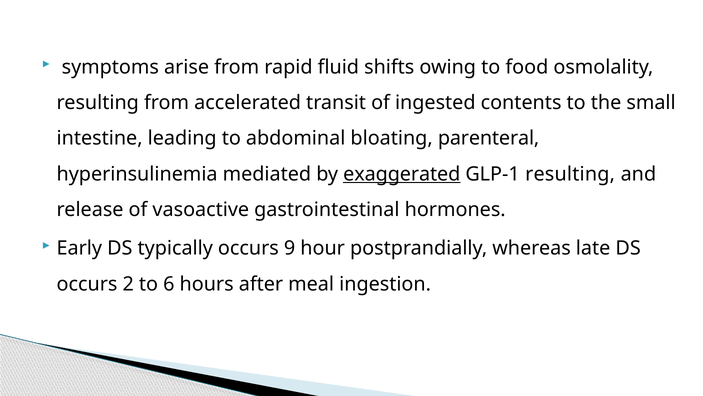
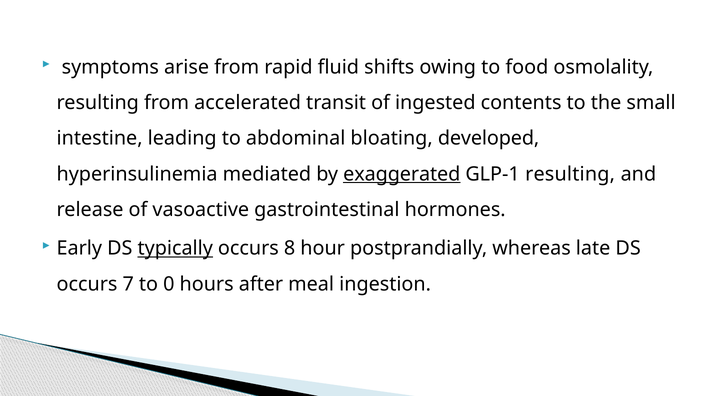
parenteral: parenteral -> developed (489, 138)
typically underline: none -> present (175, 248)
9: 9 -> 8 (290, 248)
2: 2 -> 7 (128, 284)
6: 6 -> 0 (169, 284)
